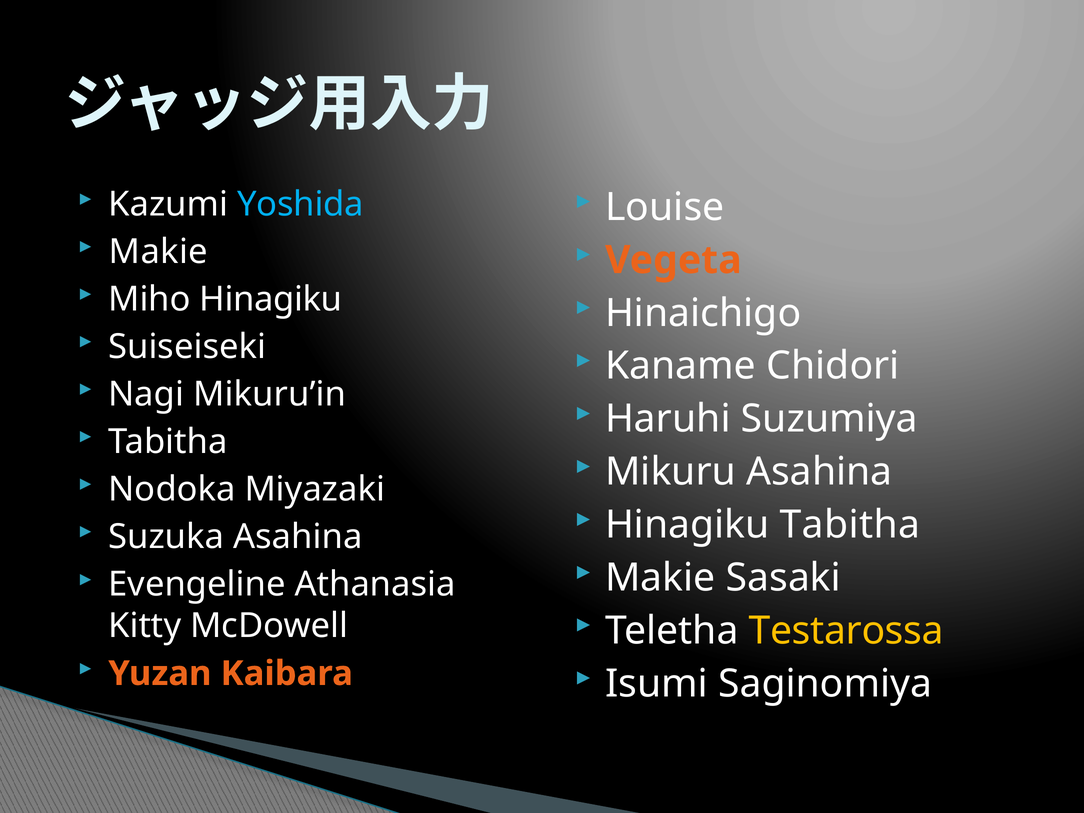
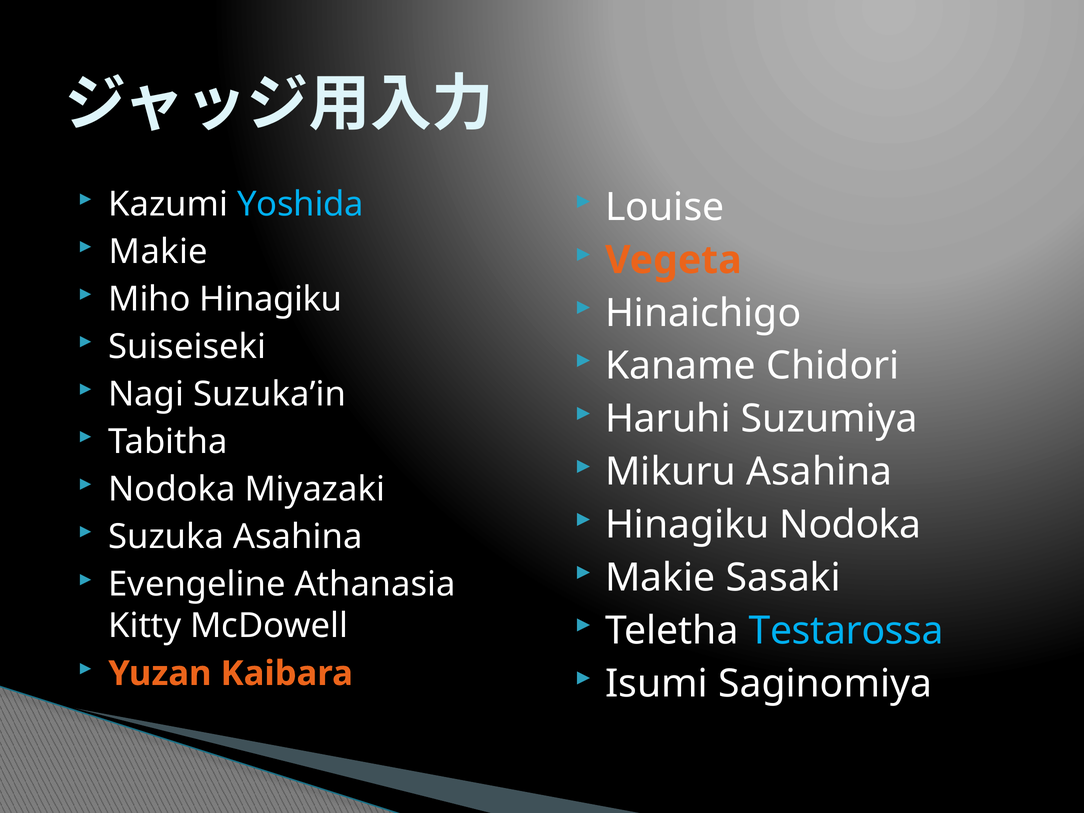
Mikuru’in: Mikuru’in -> Suzuka’in (270, 394)
Hinagiku Tabitha: Tabitha -> Nodoka (850, 525)
Testarossa colour: yellow -> light blue (846, 631)
